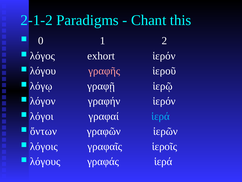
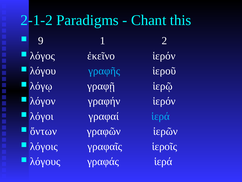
0: 0 -> 9 (41, 41)
exhort: exhort -> ἐκεῖνο (101, 56)
γραφῆς colour: pink -> light blue (104, 71)
